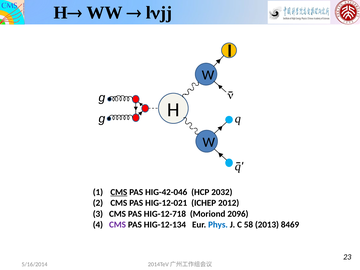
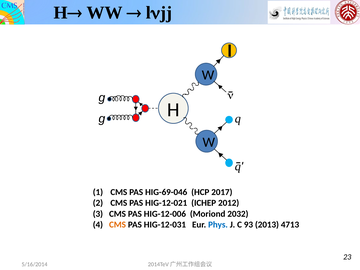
CMS underline: present -> none (119, 192)
HIG-42-046: HIG-42-046 -> HIG-69-046 (166, 192)
2032: 2032 -> 2017 (222, 192)
HIG-12-718: HIG-12-718 -> HIG-12-006 (165, 214)
2096: 2096 -> 2032 (238, 214)
CMS colour: purple -> orange (118, 225)
HIG-12-134: HIG-12-134 -> HIG-12-031 (165, 225)
58: 58 -> 93 (248, 225)
8469: 8469 -> 4713 (290, 225)
